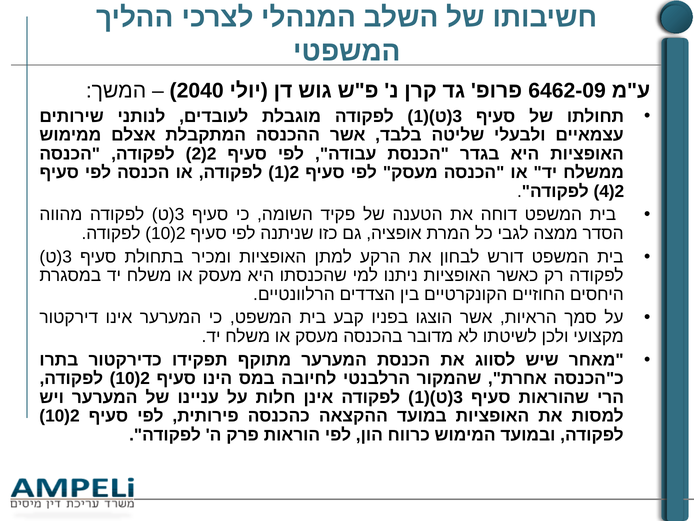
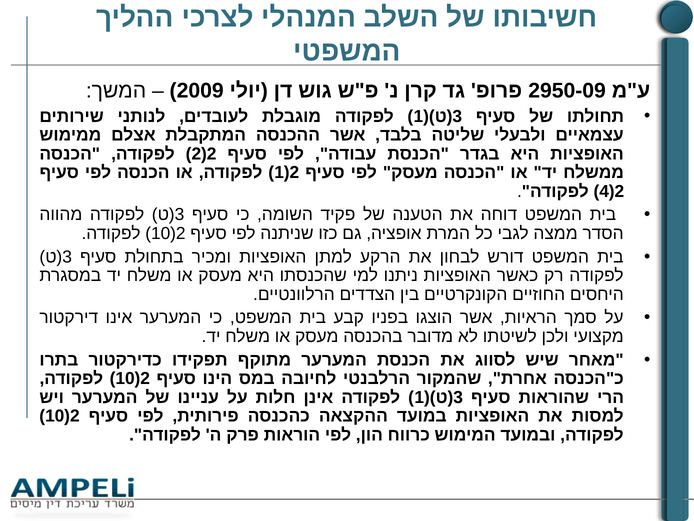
2040: 2040 -> 2009 (200, 91)
6462-09: 6462-09 -> 2950-09 (567, 91)
